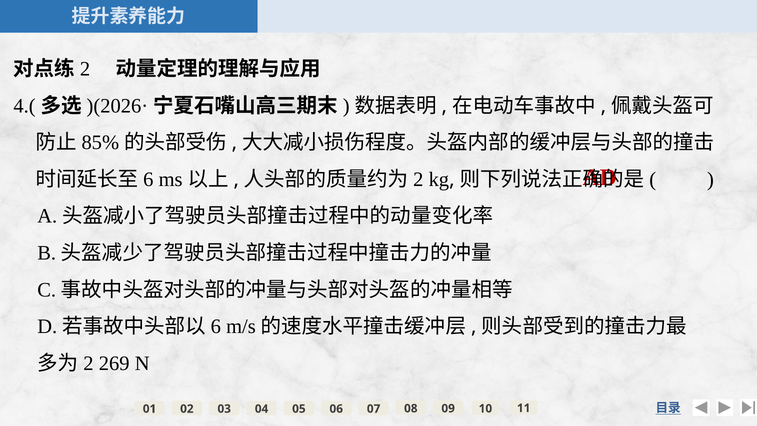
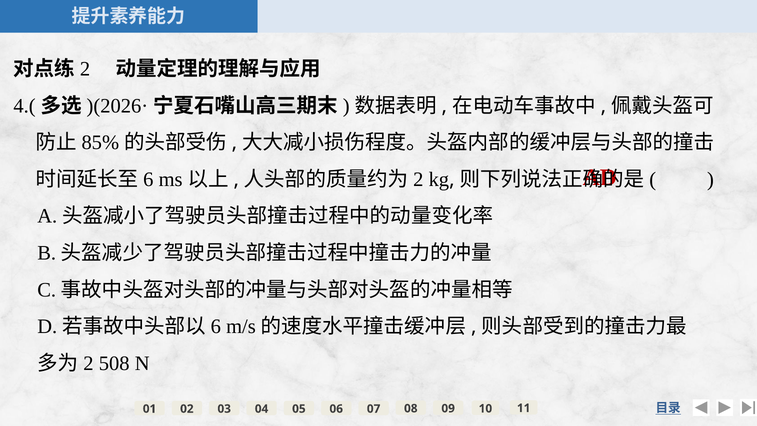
269: 269 -> 508 (114, 363)
